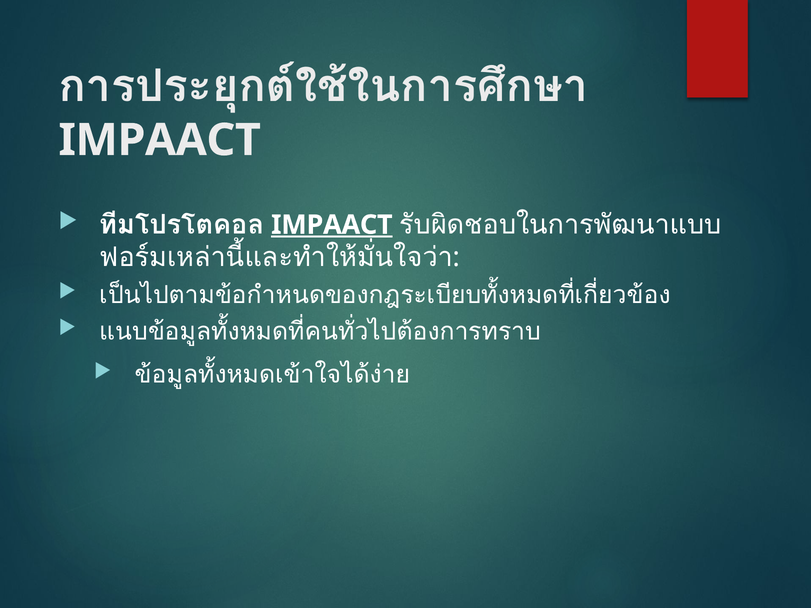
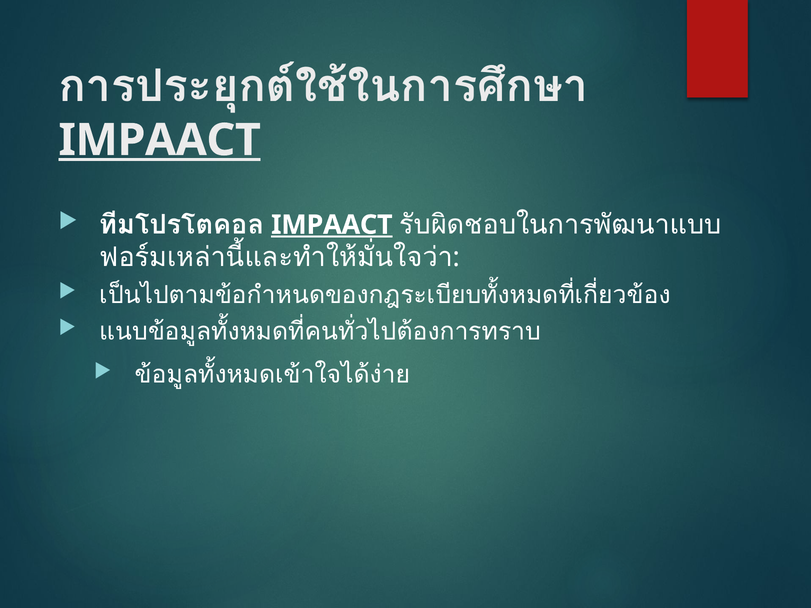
IMPAACT underline: none -> present (160, 140)
